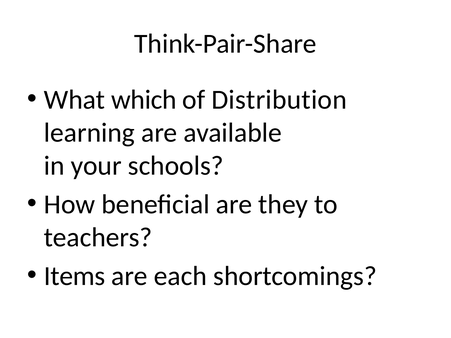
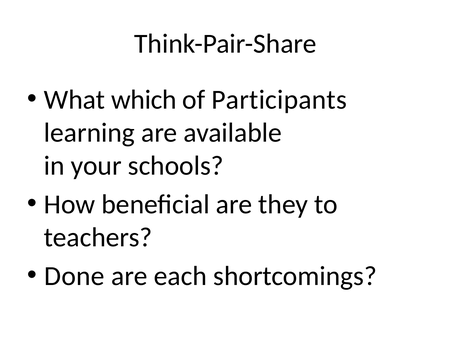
Distribution: Distribution -> Participants (279, 100)
Items: Items -> Done (74, 276)
